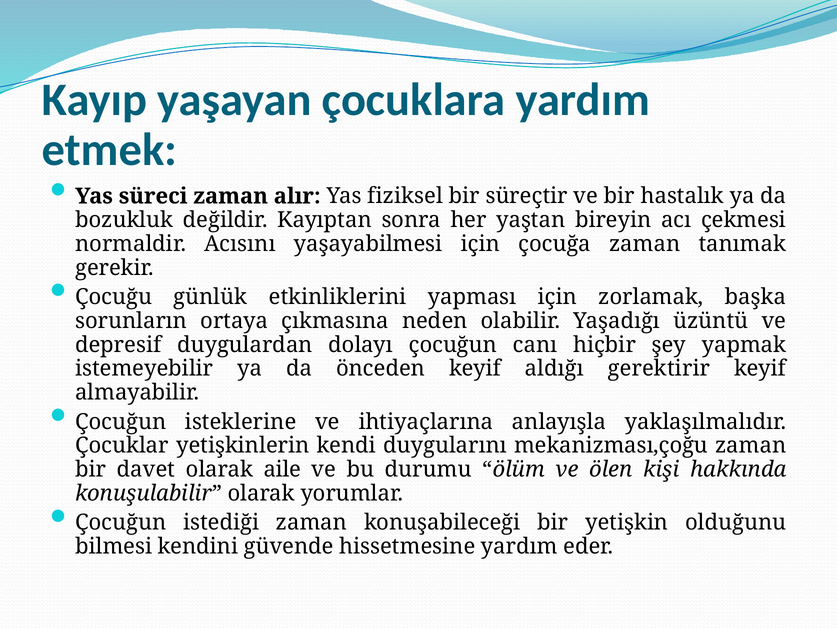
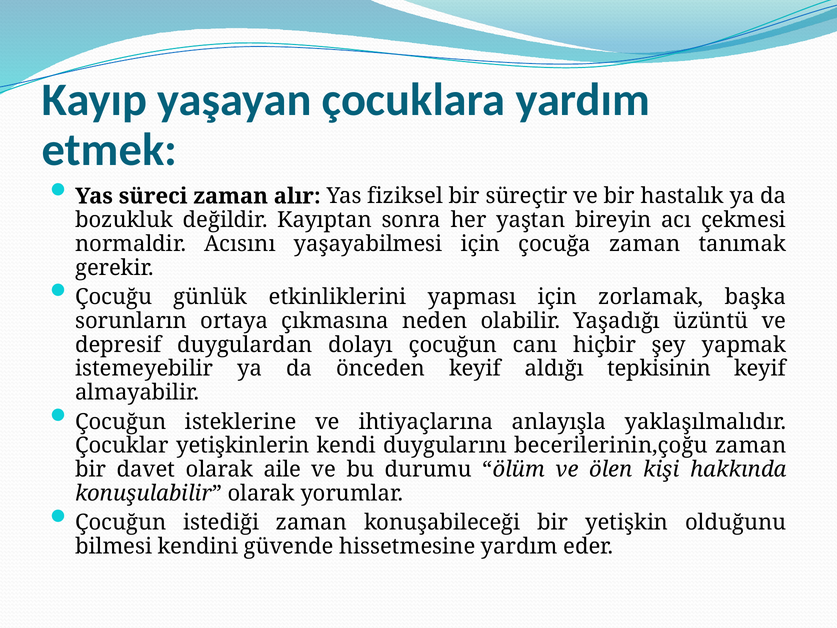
gerektirir: gerektirir -> tepkisinin (659, 368)
mekanizması,çoğu: mekanizması,çoğu -> becerilerinin,çoğu (611, 445)
